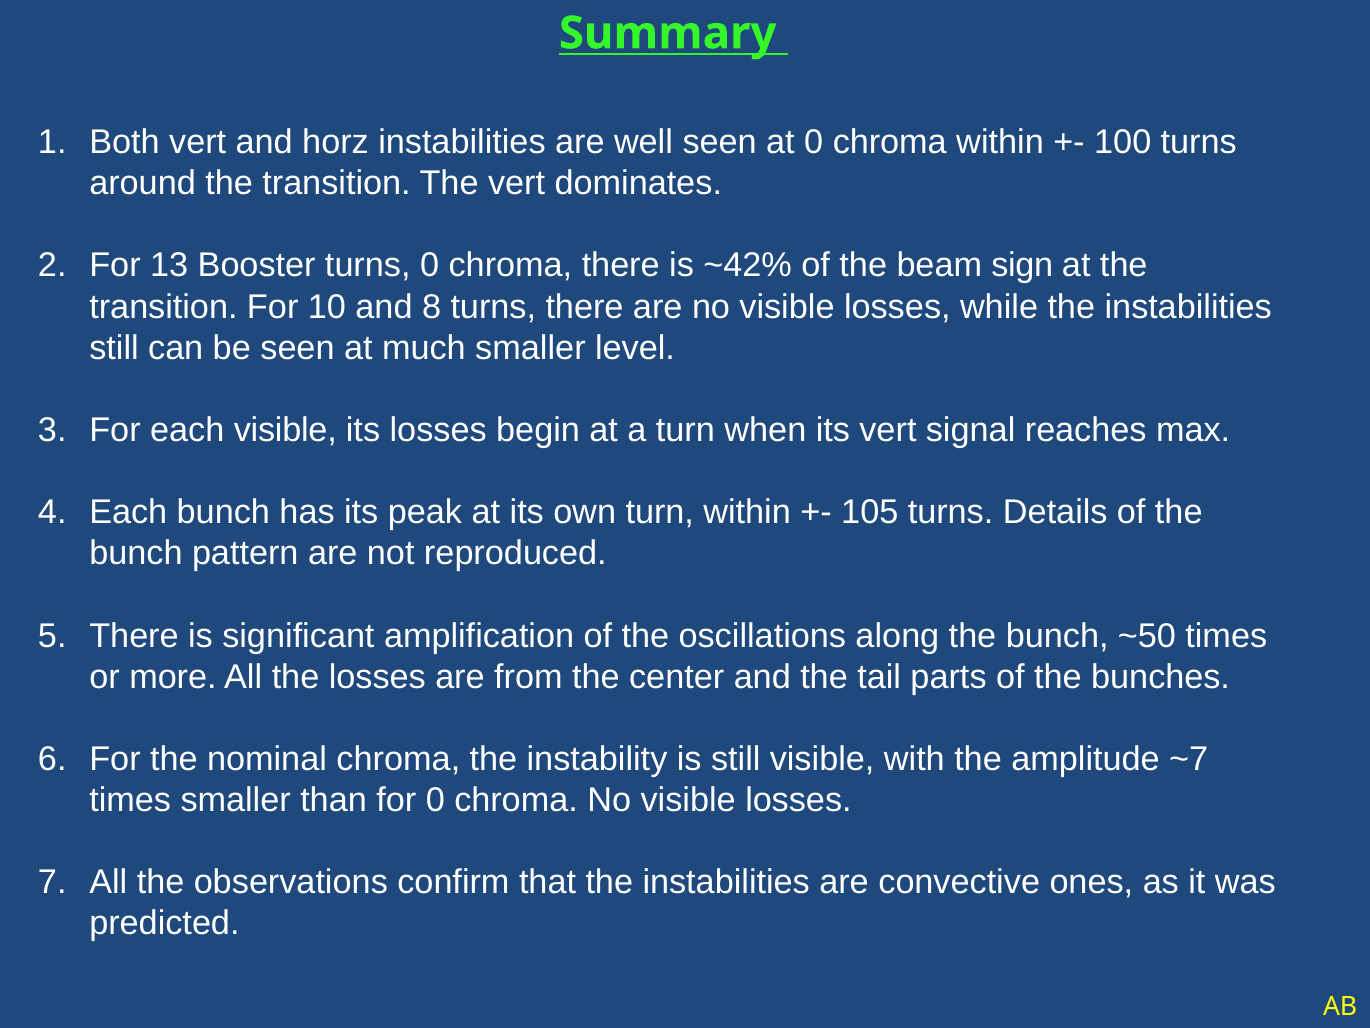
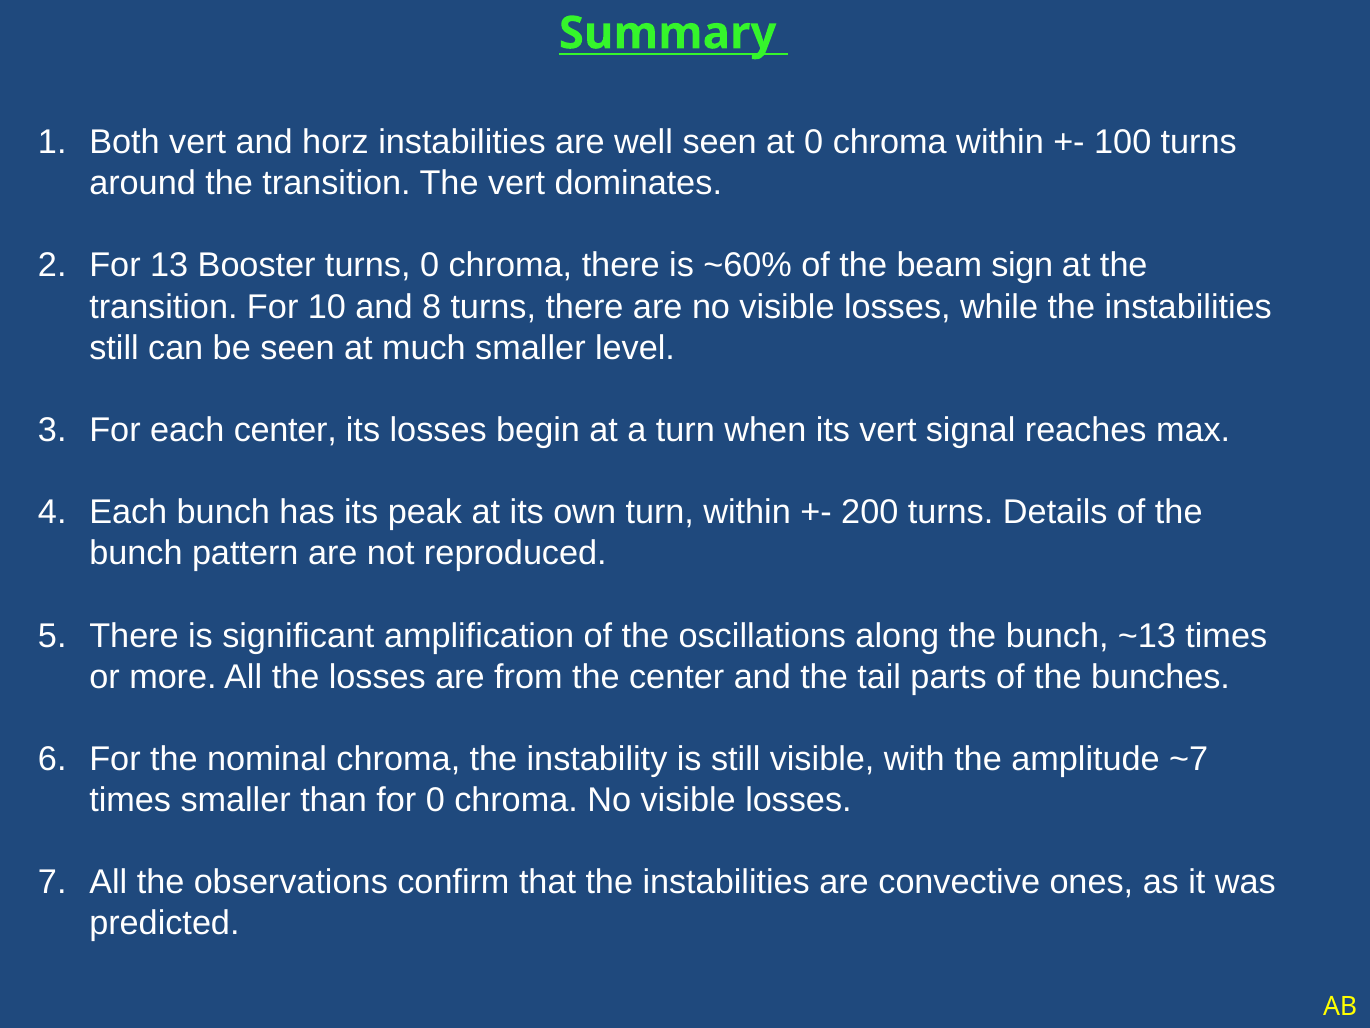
~42%: ~42% -> ~60% (748, 266)
each visible: visible -> center (285, 430)
105: 105 -> 200 (870, 512)
~50: ~50 -> ~13 (1147, 635)
